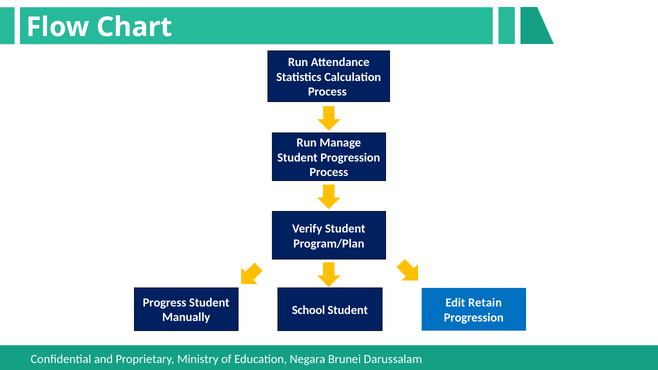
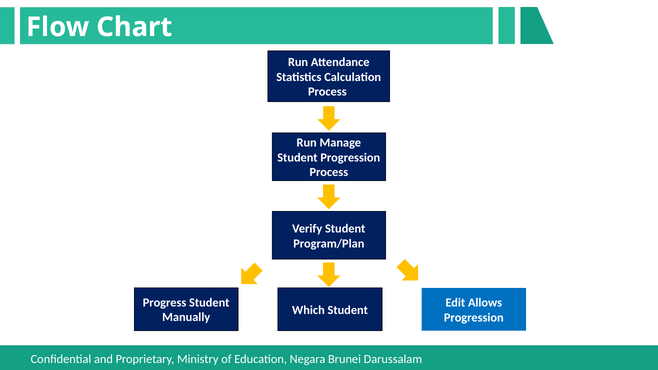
Retain: Retain -> Allows (485, 303)
School: School -> Which (308, 310)
